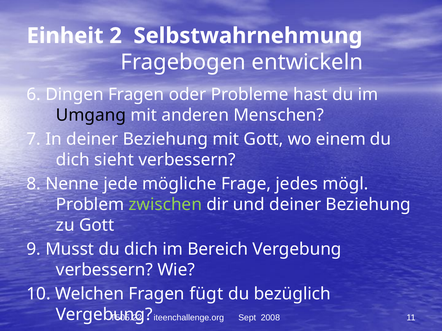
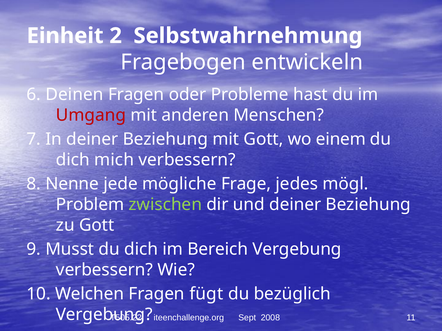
Dingen: Dingen -> Deinen (74, 95)
Umgang colour: black -> red (91, 115)
sieht: sieht -> mich (114, 160)
